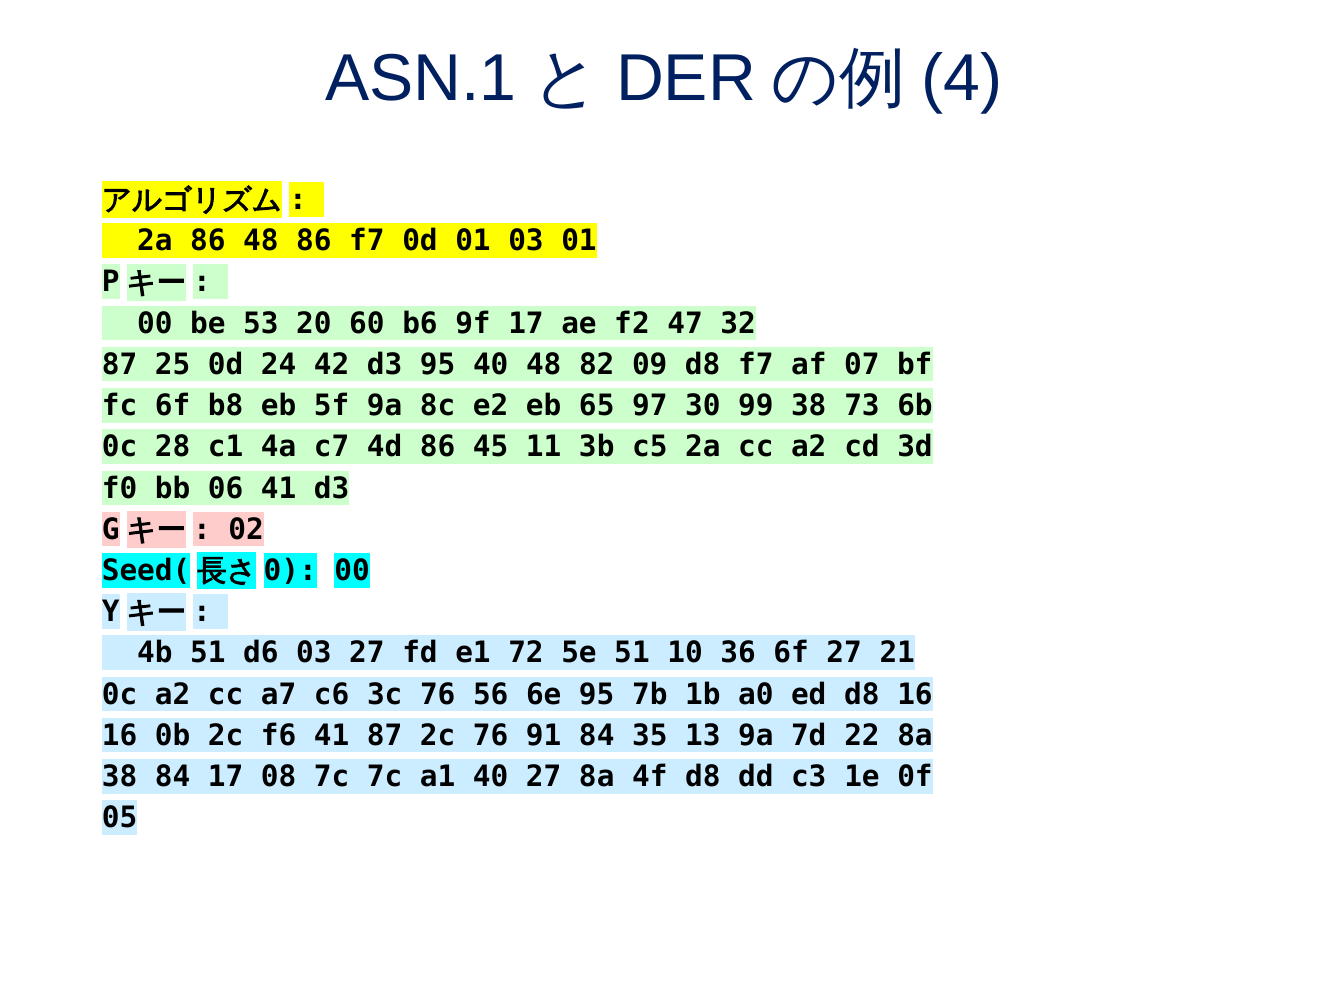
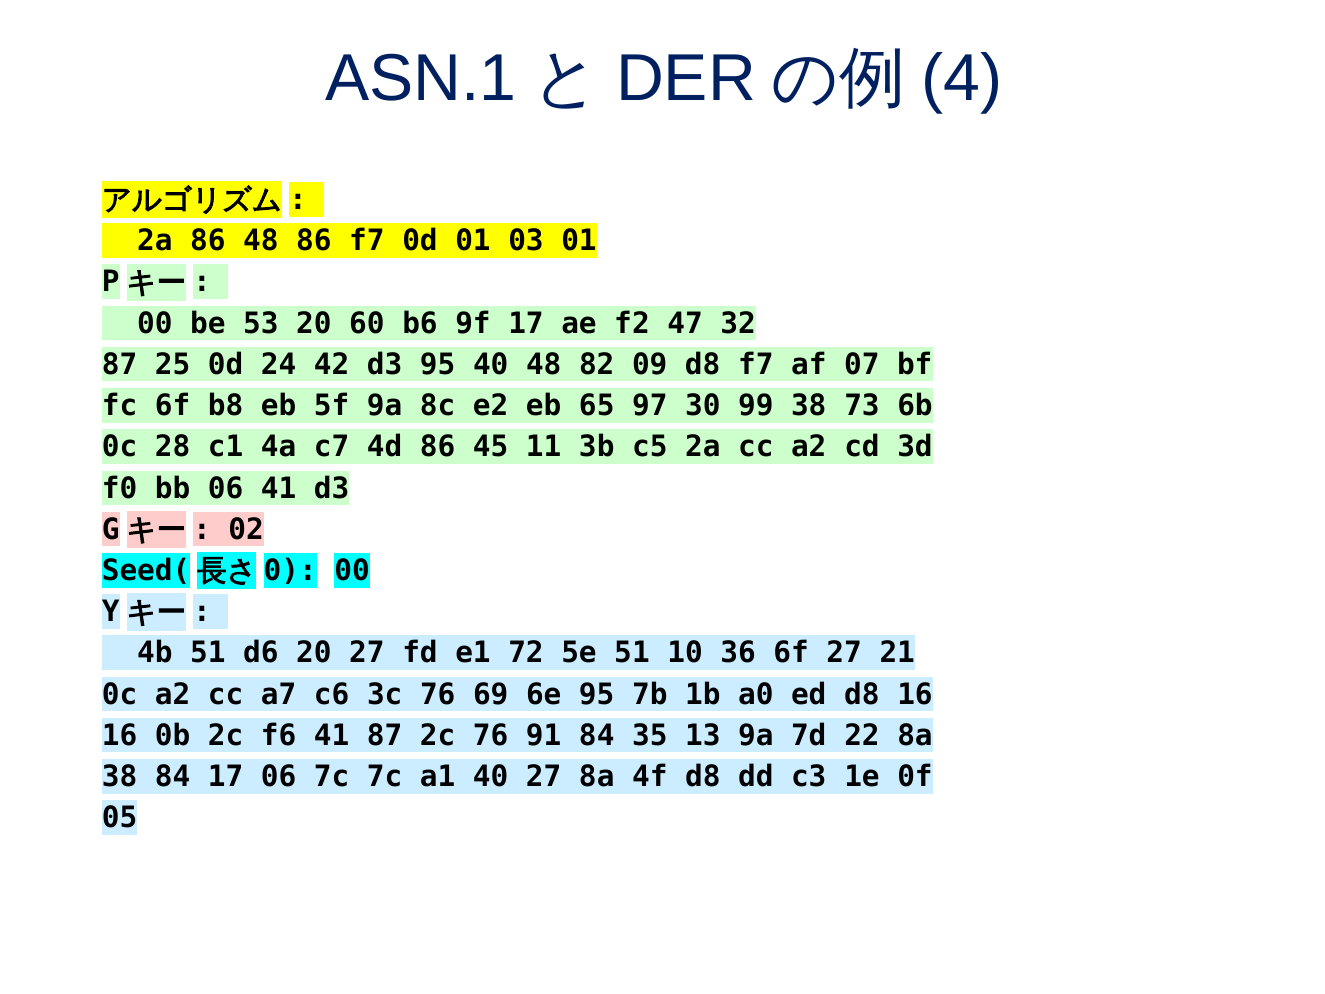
d6 03: 03 -> 20 (314, 653)
56: 56 -> 69 (491, 694)
17 08: 08 -> 06 (279, 777)
